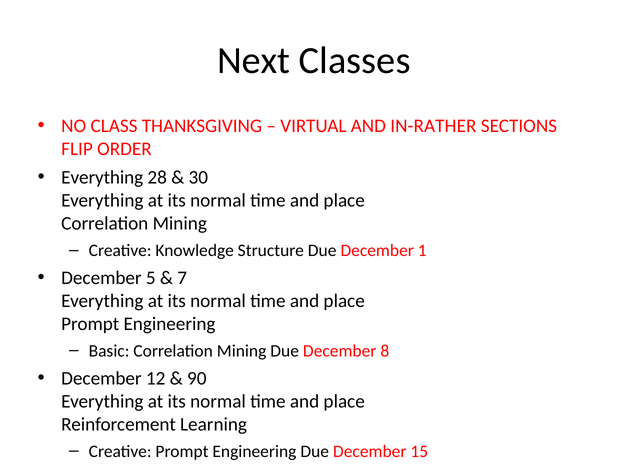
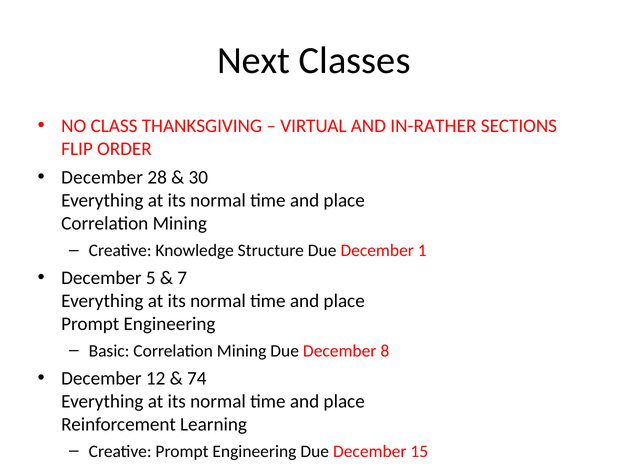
Everything: Everything -> December (102, 178)
90: 90 -> 74 (197, 378)
